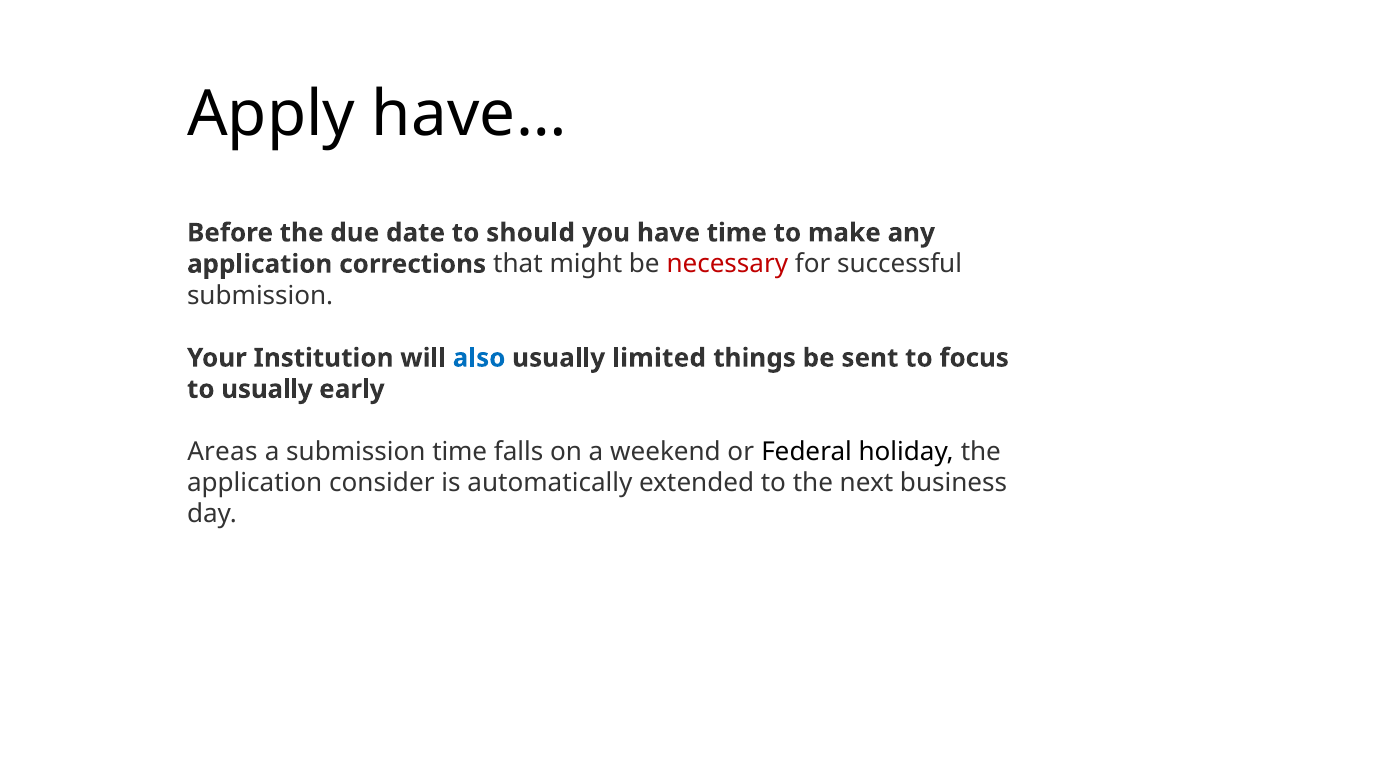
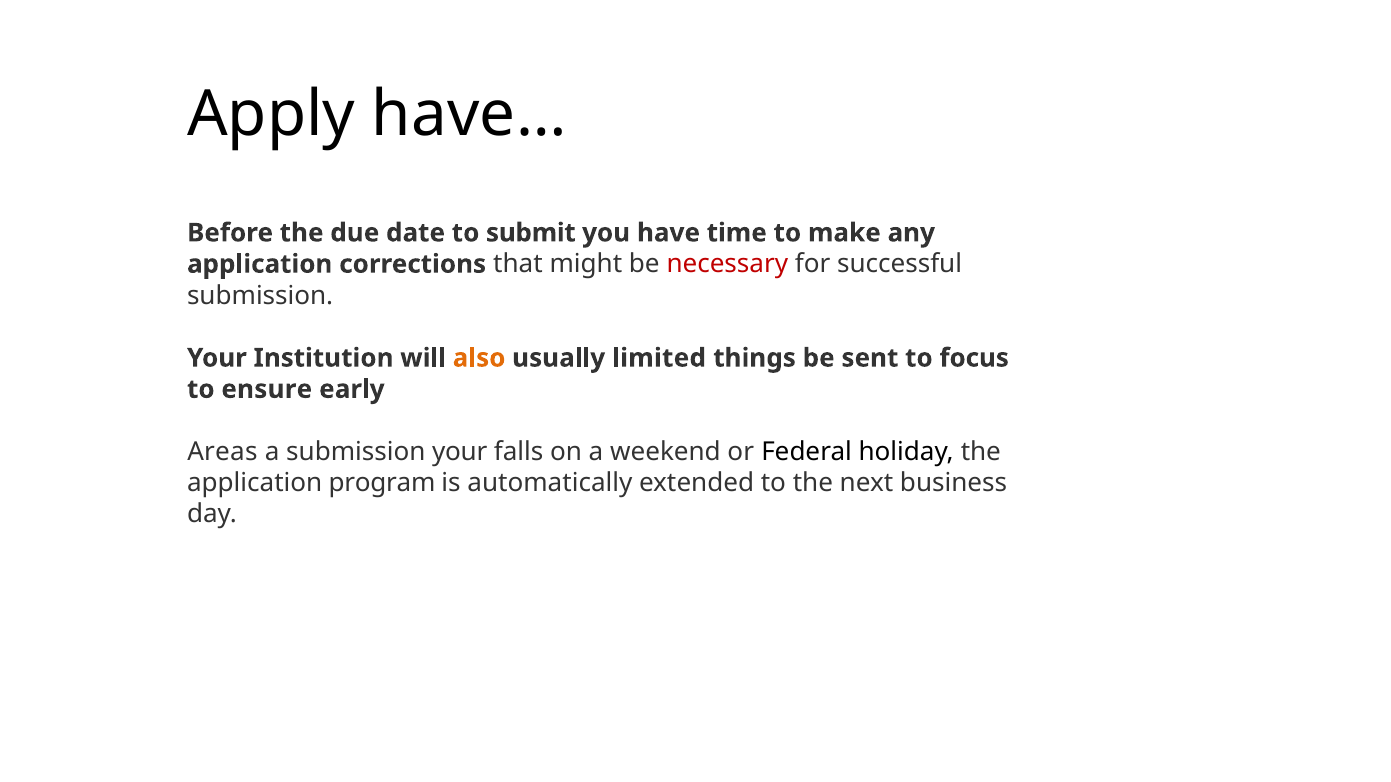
should: should -> submit (531, 233)
also colour: blue -> orange (479, 358)
to usually: usually -> ensure (267, 389)
a submission time: time -> your (460, 452)
consider: consider -> program (382, 483)
